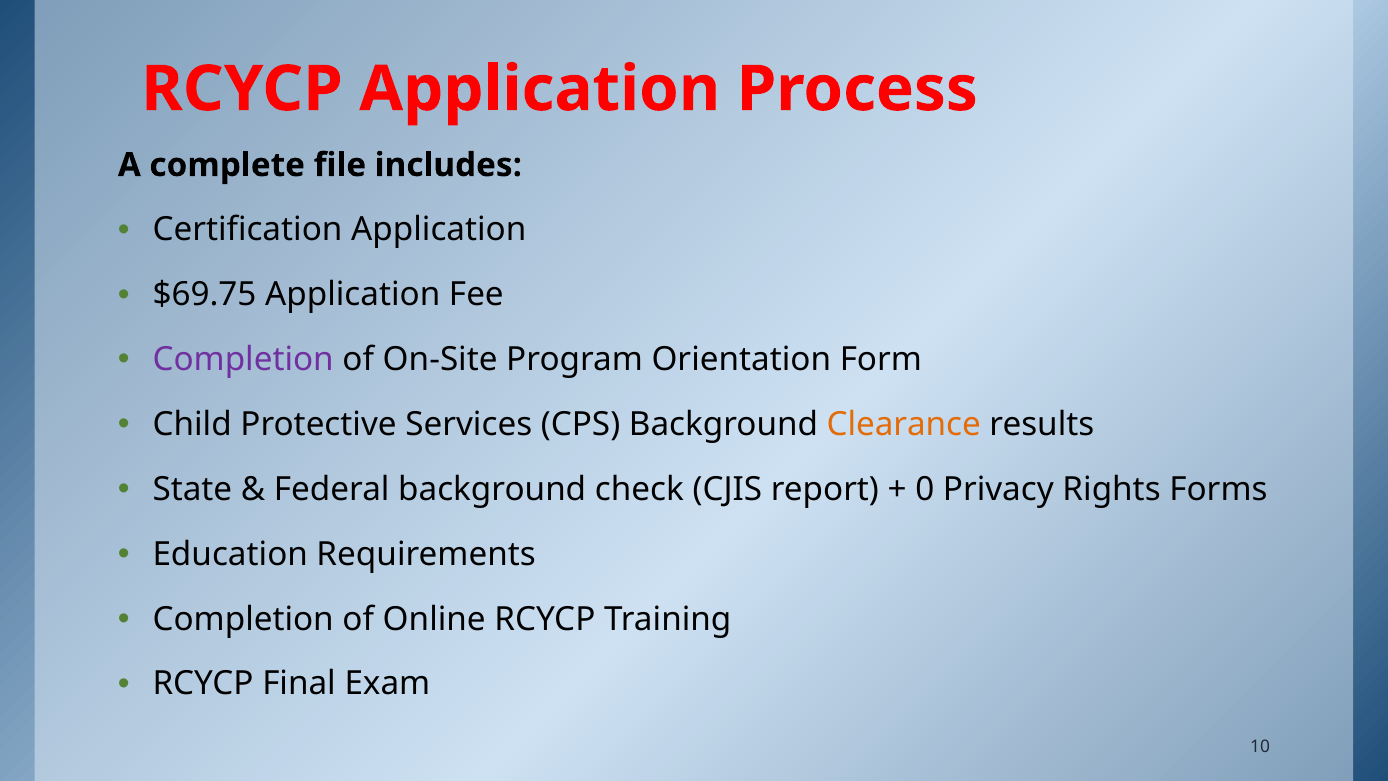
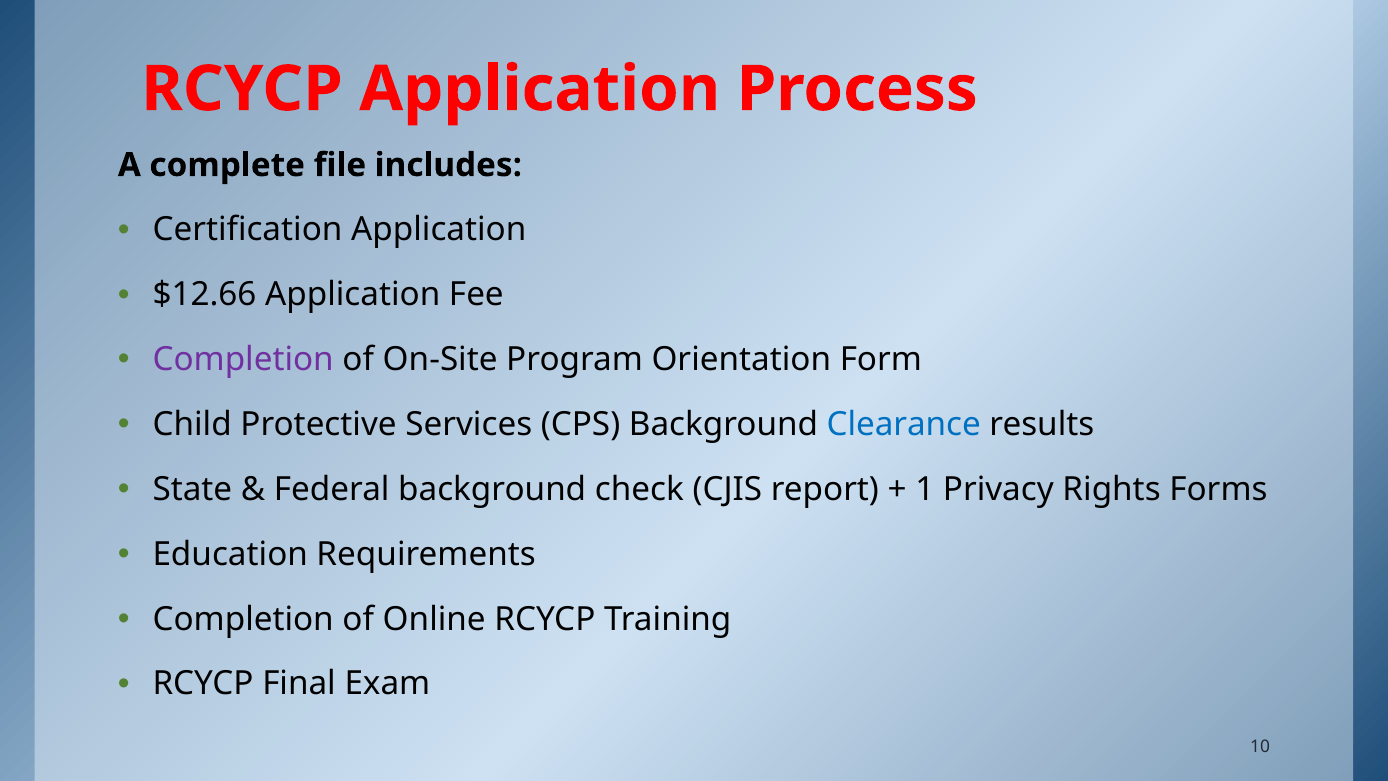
$69.75: $69.75 -> $12.66 (205, 295)
Clearance colour: orange -> blue (904, 425)
0: 0 -> 1 (925, 489)
